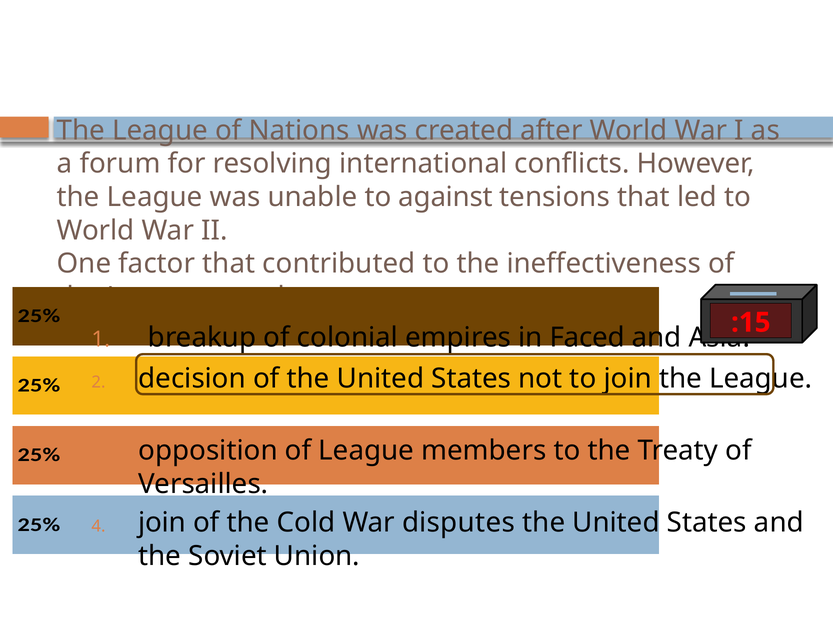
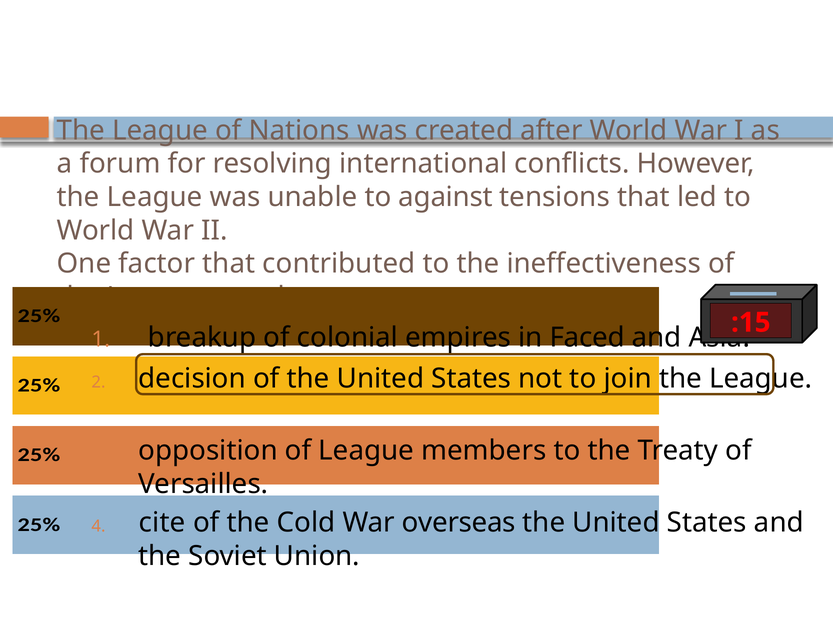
join: join -> cite (162, 523)
disputes: disputes -> overseas (459, 523)
